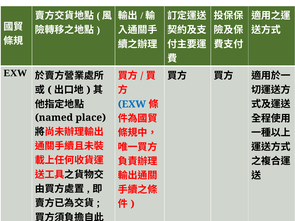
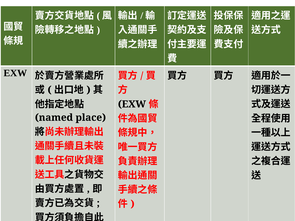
EXW colour: blue -> black (132, 104)
